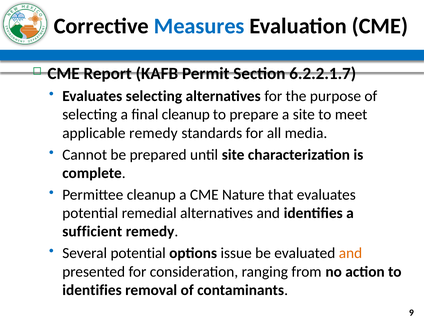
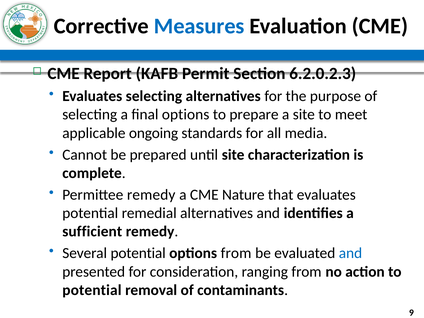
6.2.2.1.7: 6.2.2.1.7 -> 6.2.0.2.3 (323, 74)
final cleanup: cleanup -> options (186, 115)
applicable remedy: remedy -> ongoing (154, 133)
Permittee cleanup: cleanup -> remedy (151, 195)
options issue: issue -> from (236, 253)
and colour: orange -> blue (350, 253)
identifies: identifies -> potential (92, 290)
